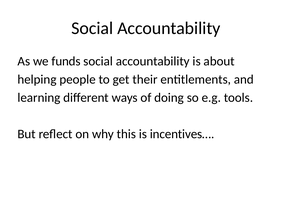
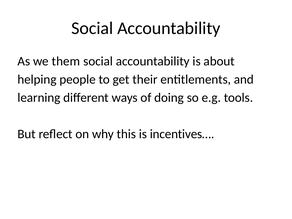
funds: funds -> them (66, 61)
